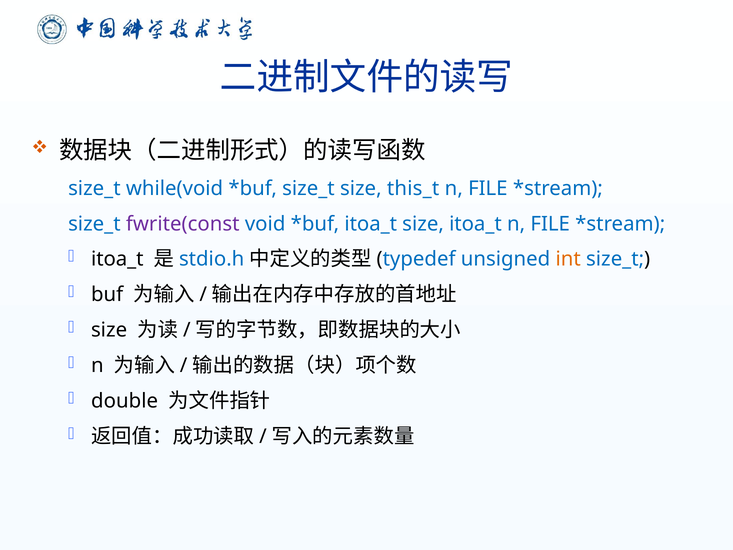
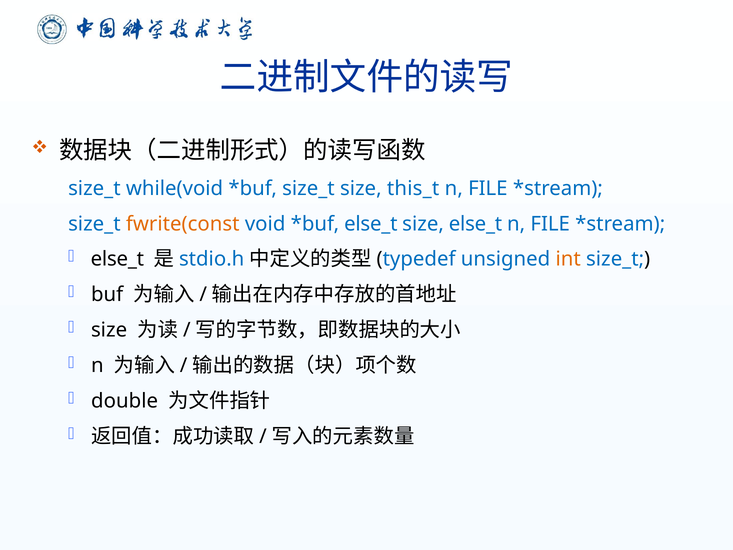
fwrite(const colour: purple -> orange (183, 224)
itoa_t: itoa_t -> else_t (371, 224)
size itoa_t: itoa_t -> else_t (476, 224)
itoa_t: itoa_t -> else_t (117, 259)
